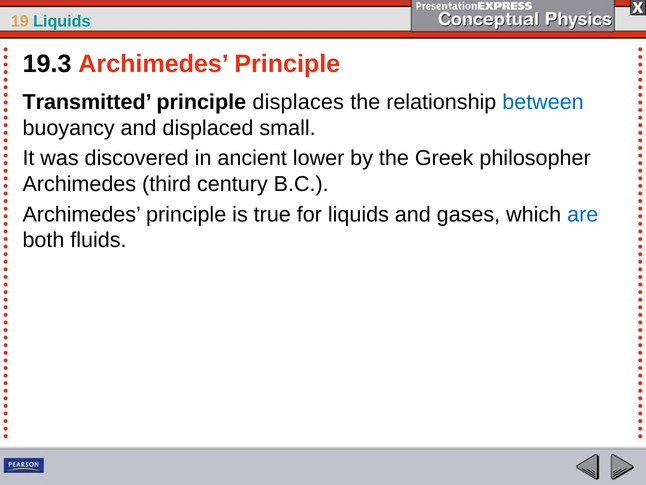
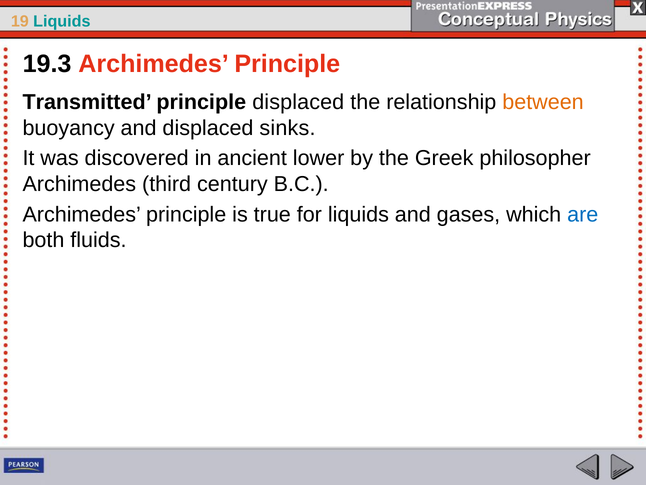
principle displaces: displaces -> displaced (298, 102)
between colour: blue -> orange (543, 102)
small: small -> sinks (287, 128)
